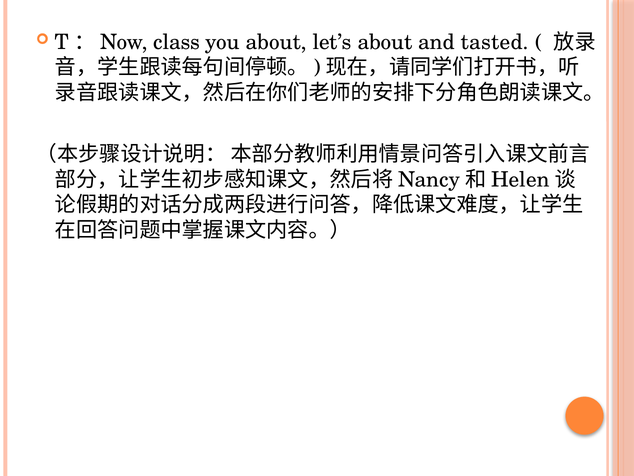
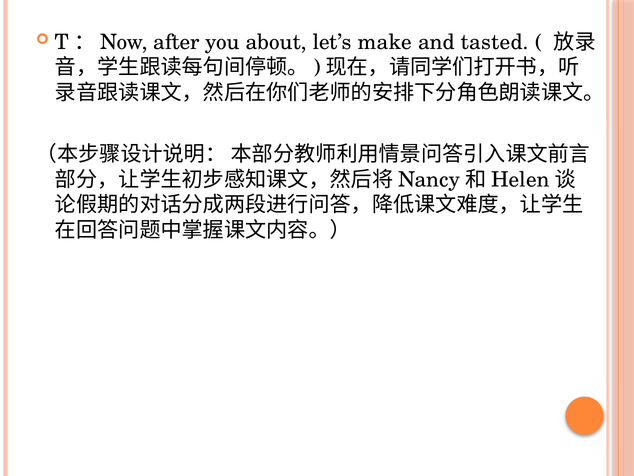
class: class -> after (177, 42)
let’s about: about -> make (385, 42)
